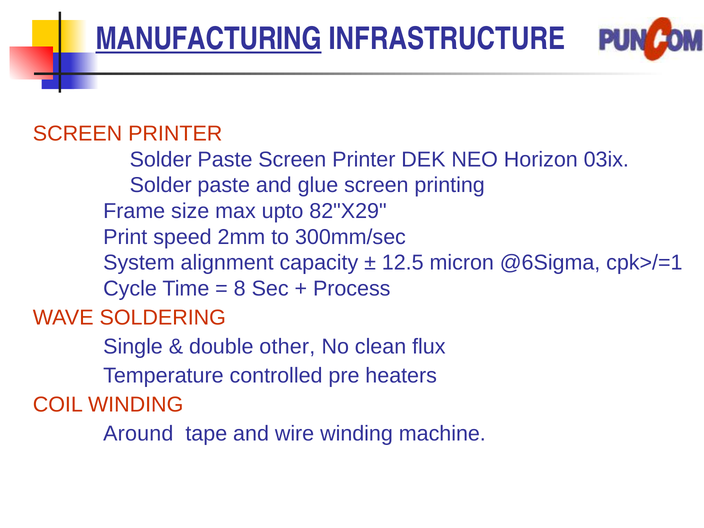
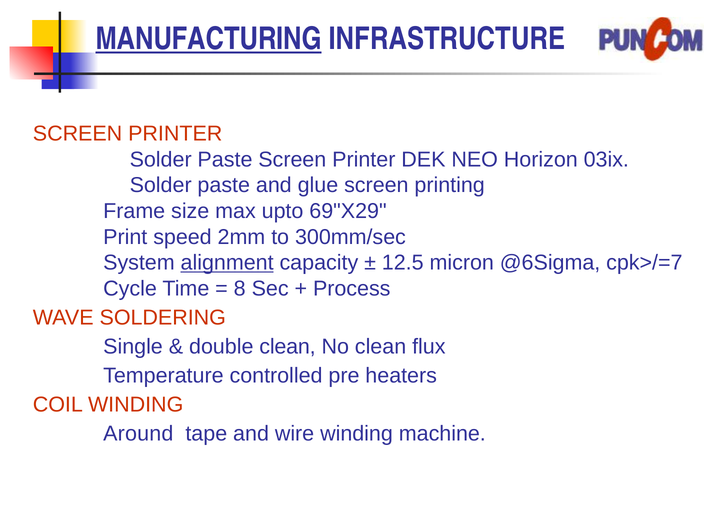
82"X29: 82"X29 -> 69"X29 (348, 211)
alignment underline: none -> present (227, 263)
cpk>/=1: cpk>/=1 -> cpk>/=7 (644, 263)
double other: other -> clean (288, 347)
